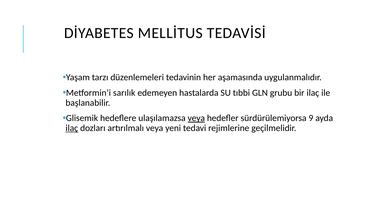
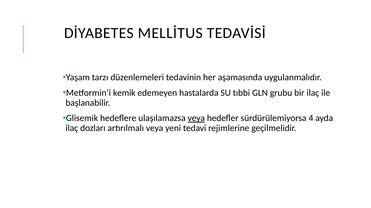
sarılık: sarılık -> kemik (124, 93)
9: 9 -> 4 (311, 119)
ilaç underline: present -> none (72, 129)
